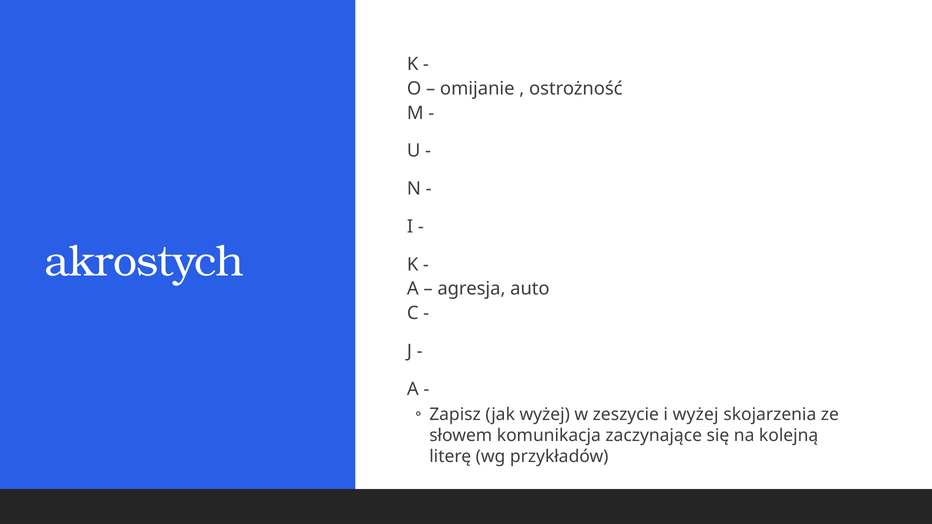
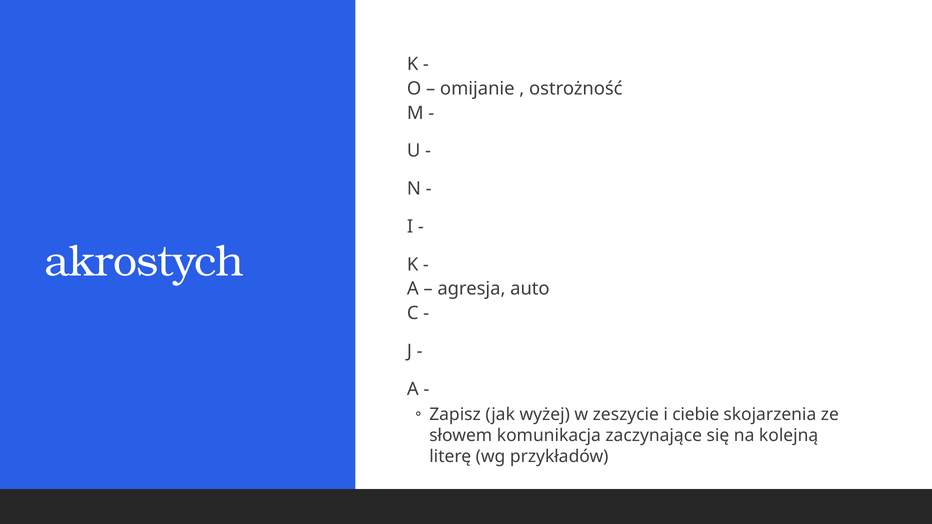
i wyżej: wyżej -> ciebie (696, 415)
